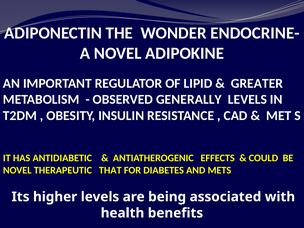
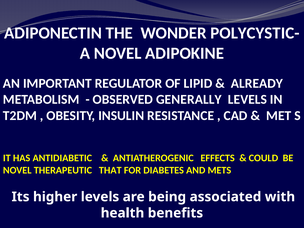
ENDOCRINE-: ENDOCRINE- -> POLYCYSTIC- (255, 33)
GREATER: GREATER -> ALREADY (257, 83)
